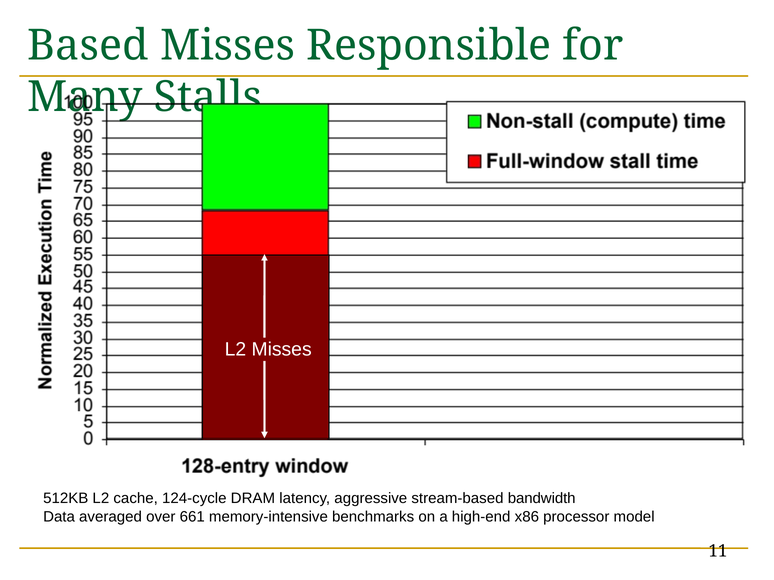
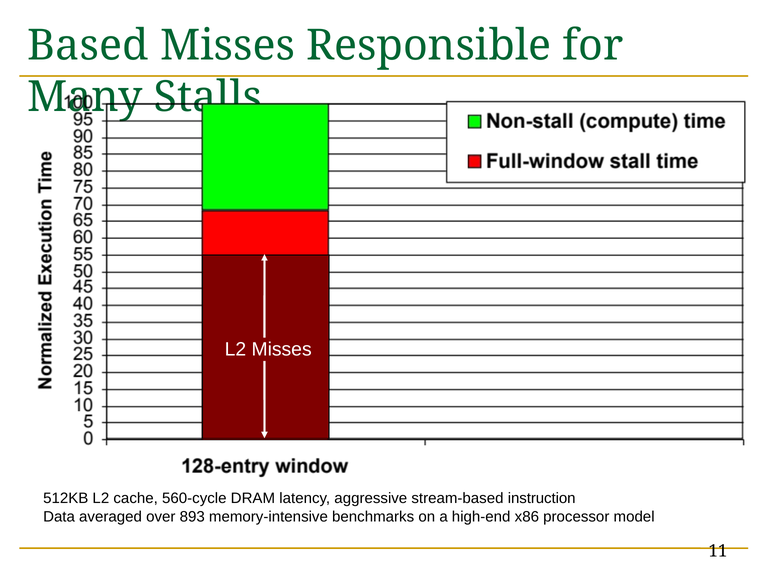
124-cycle: 124-cycle -> 560-cycle (194, 499)
bandwidth: bandwidth -> instruction (542, 499)
661: 661 -> 893 (192, 517)
